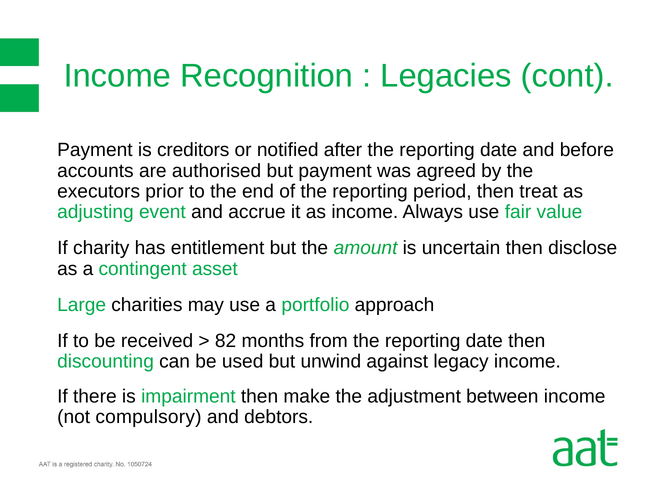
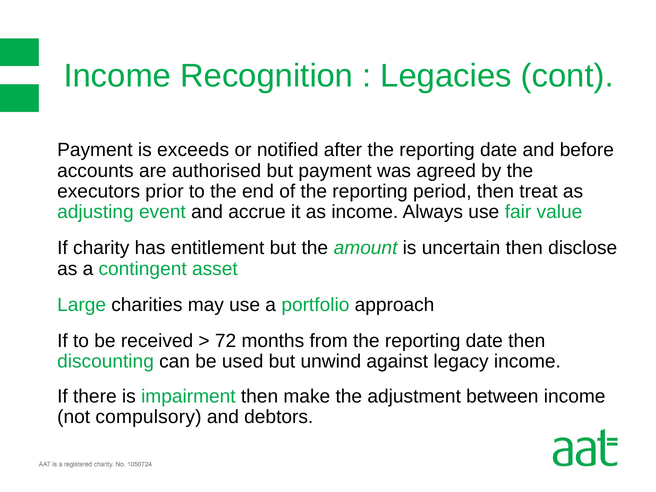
creditors: creditors -> exceeds (193, 150)
82: 82 -> 72 (226, 341)
